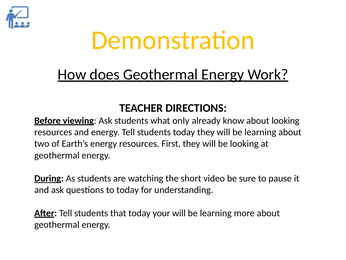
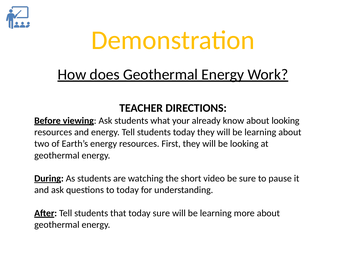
only: only -> your (181, 120)
today your: your -> sure (161, 213)
